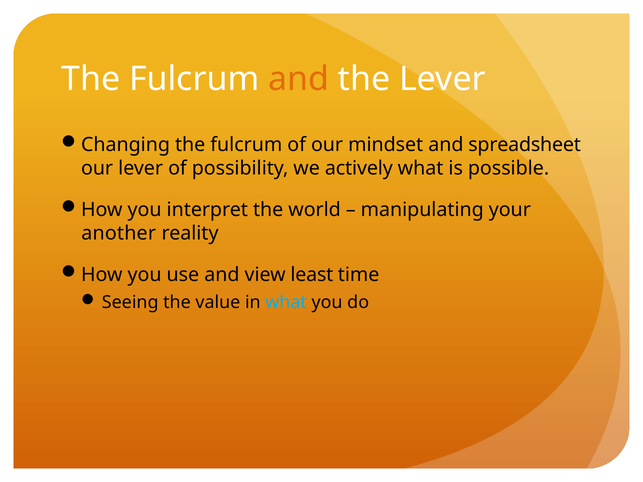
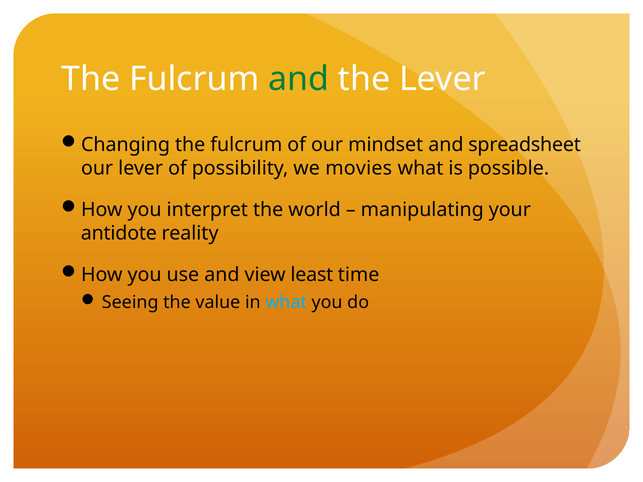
and colour: orange -> green (299, 79)
actively: actively -> movies (359, 169)
another: another -> antidote (119, 234)
